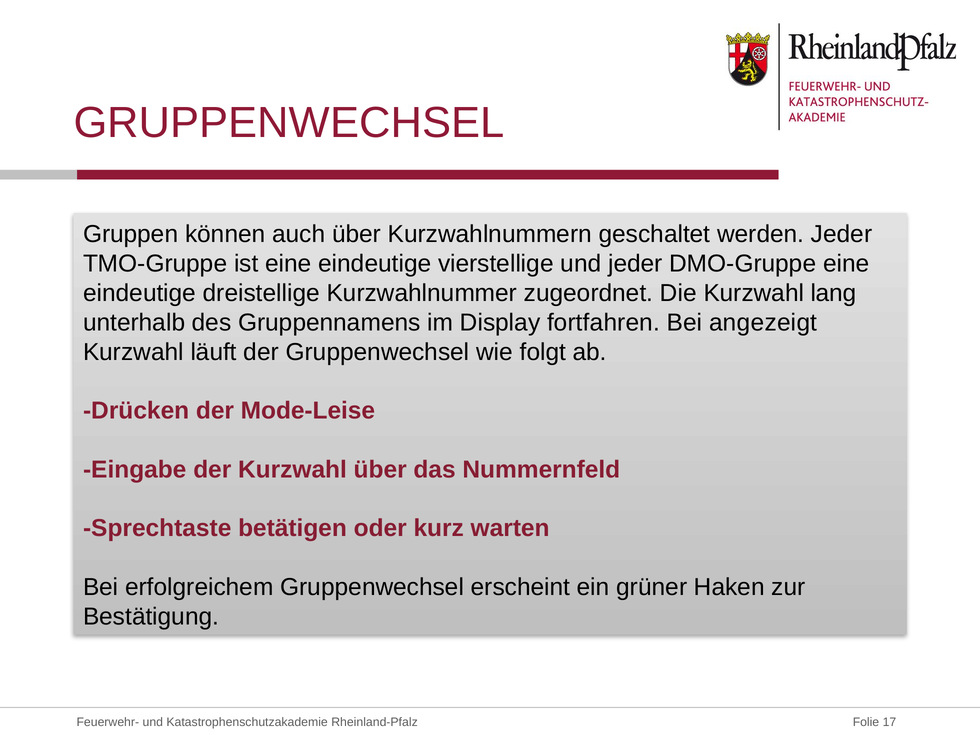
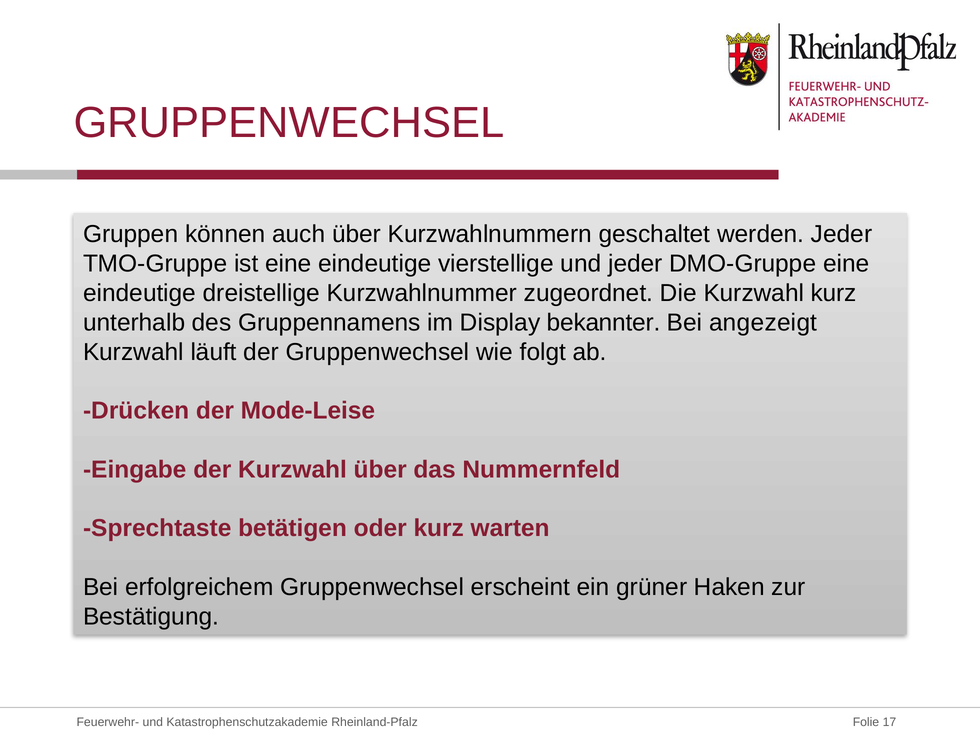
Kurzwahl lang: lang -> kurz (834, 293)
fortfahren: fortfahren -> bekannter (604, 323)
